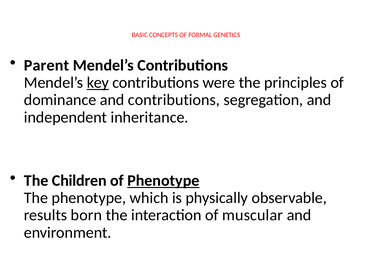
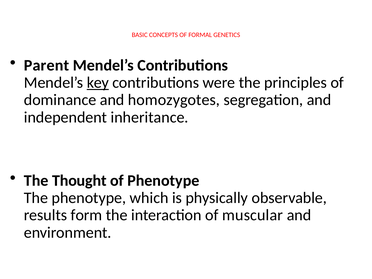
and contributions: contributions -> homozygotes (174, 100)
Children: Children -> Thought (79, 181)
Phenotype underline: present -> none (163, 181)
born: born -> form (86, 215)
